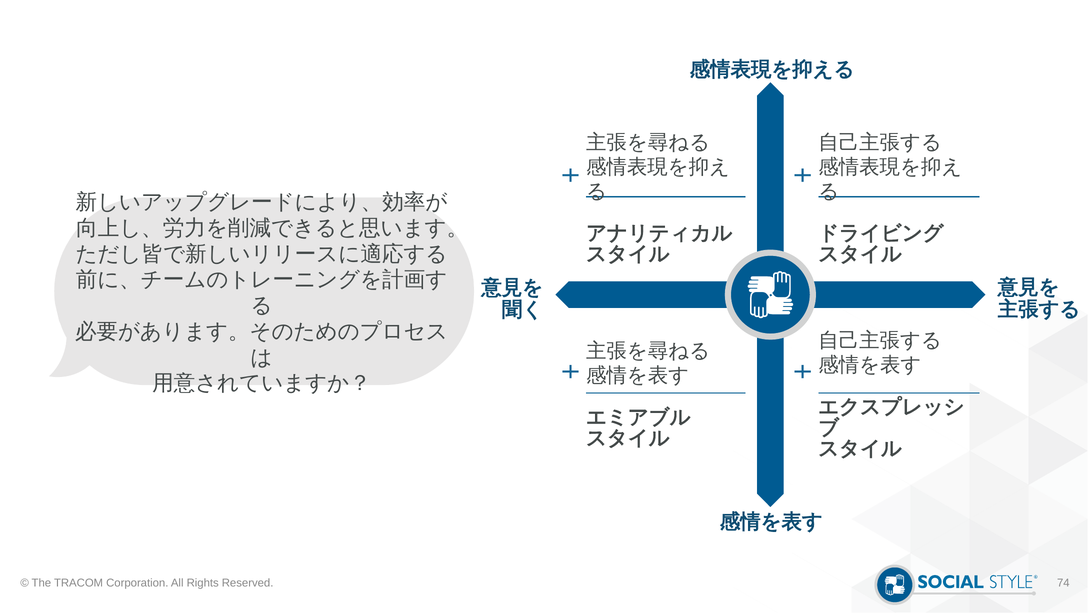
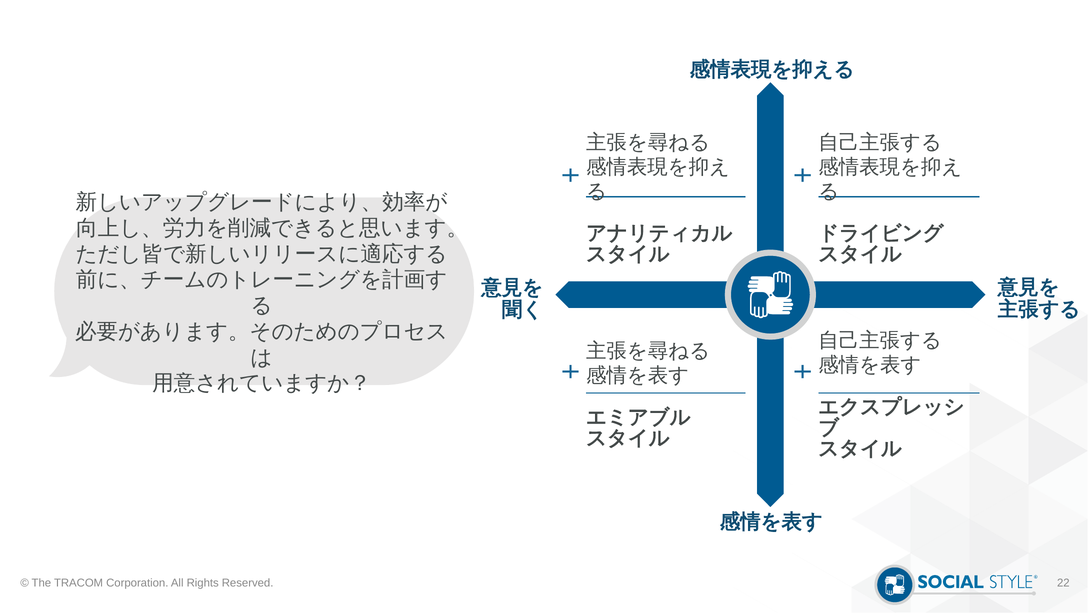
74: 74 -> 22 (1063, 583)
